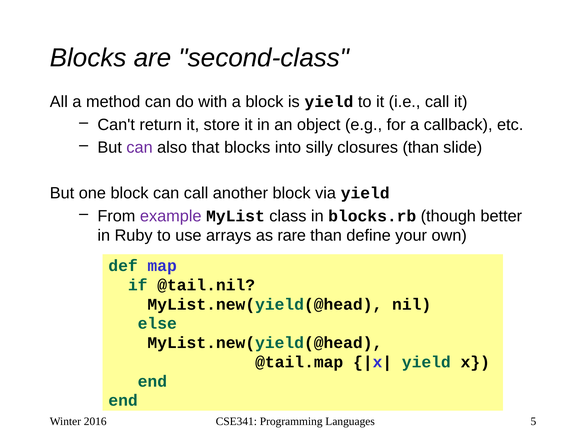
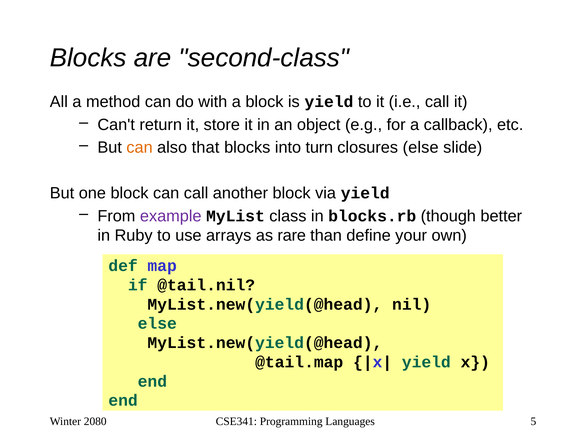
can colour: purple -> orange (140, 147)
silly: silly -> turn (319, 147)
closures than: than -> else (421, 147)
2016: 2016 -> 2080 (95, 421)
